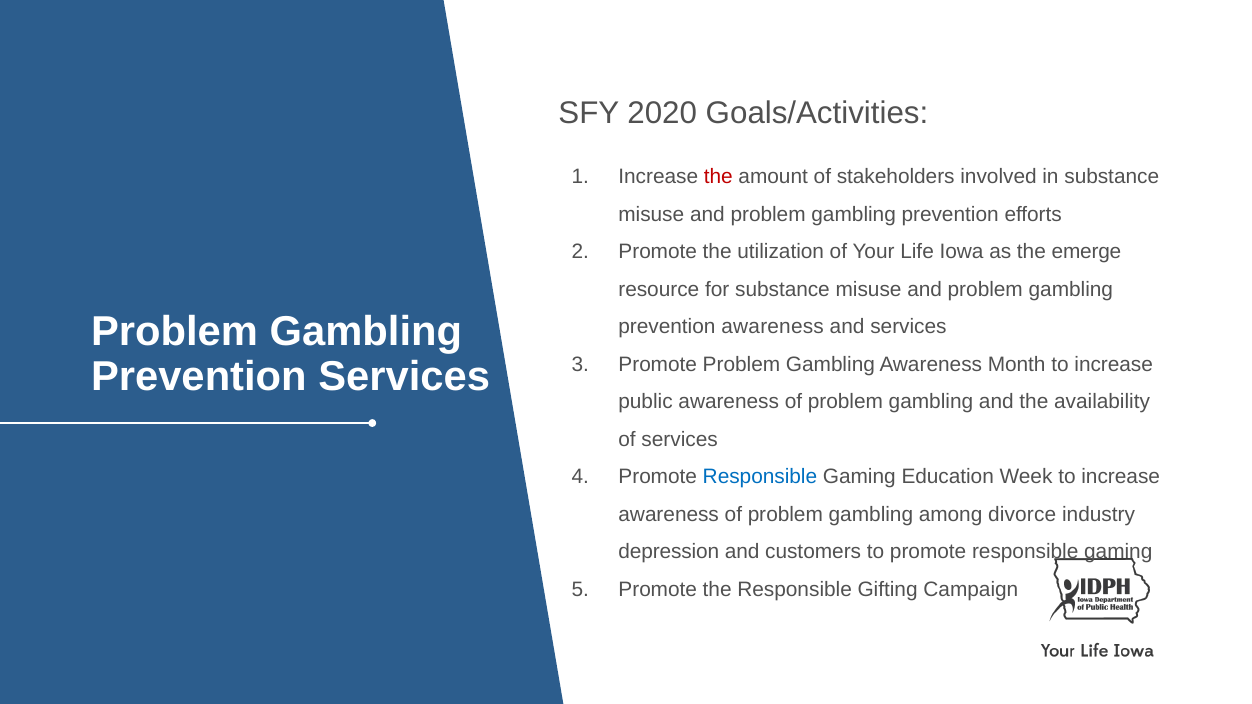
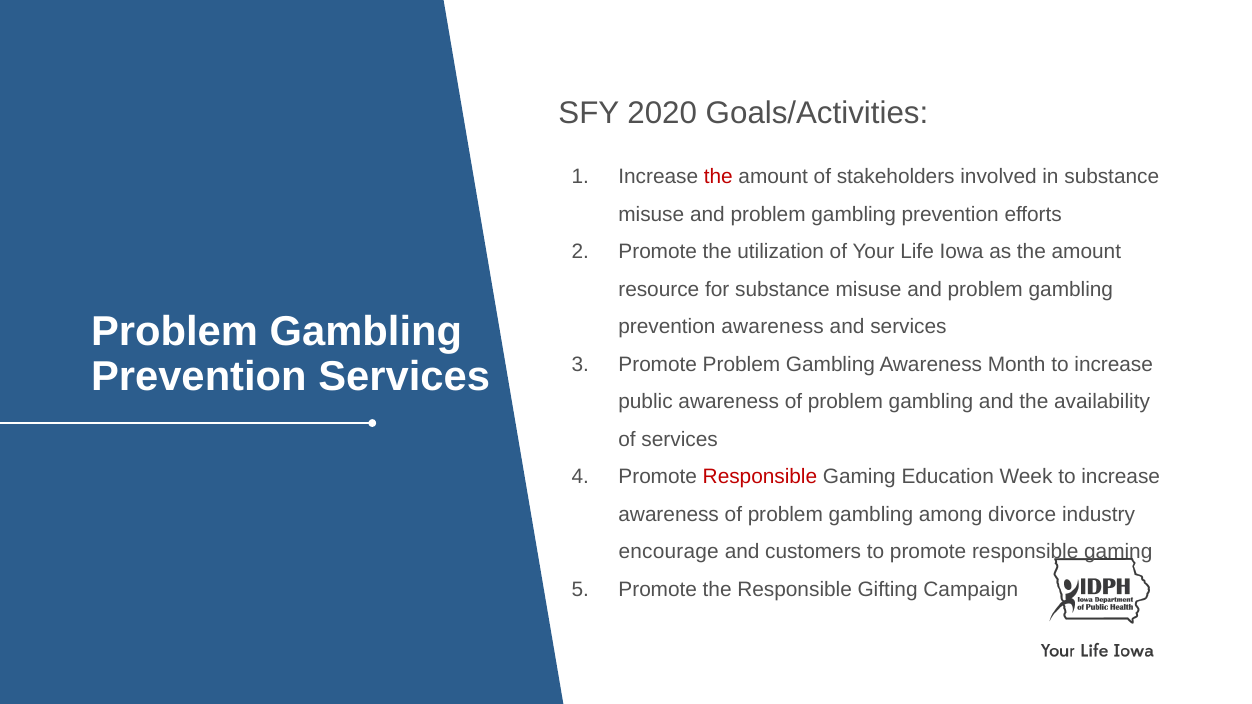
as the emerge: emerge -> amount (1086, 252)
Responsible colour: blue -> red (760, 477)
depression: depression -> encourage (669, 552)
